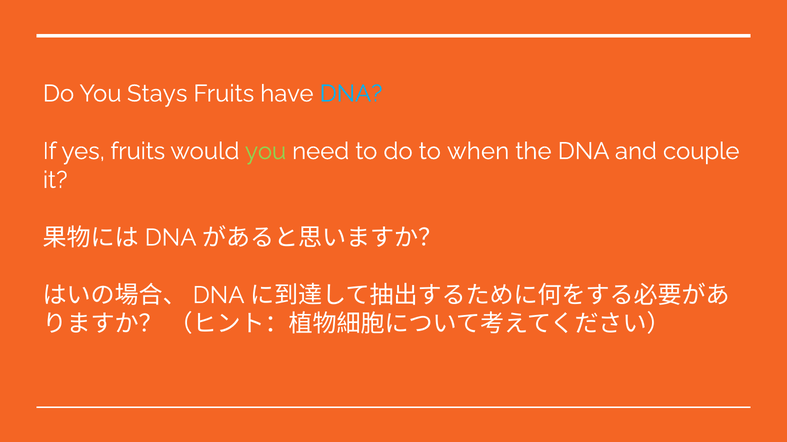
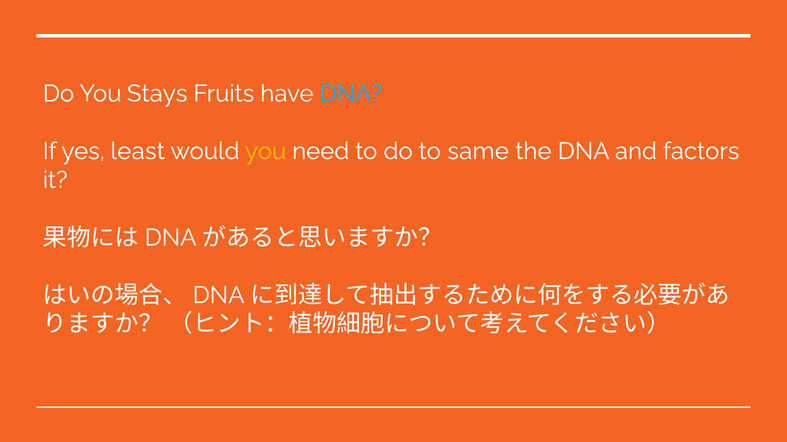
yes fruits: fruits -> least (138, 151)
you colour: light green -> yellow (266, 151)
when: when -> same (478, 151)
couple: couple -> factors (701, 151)
